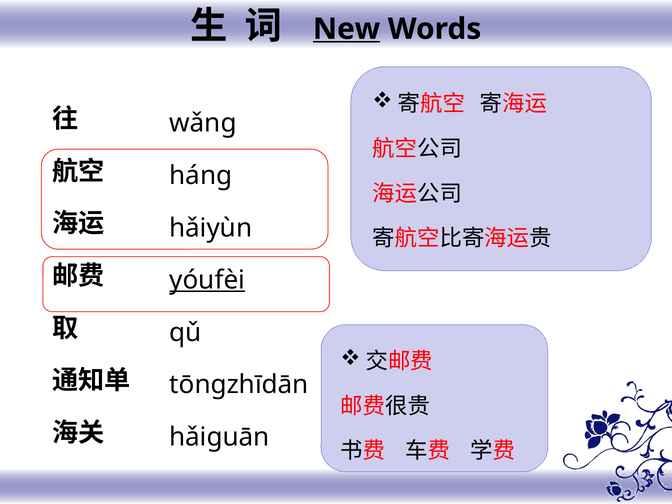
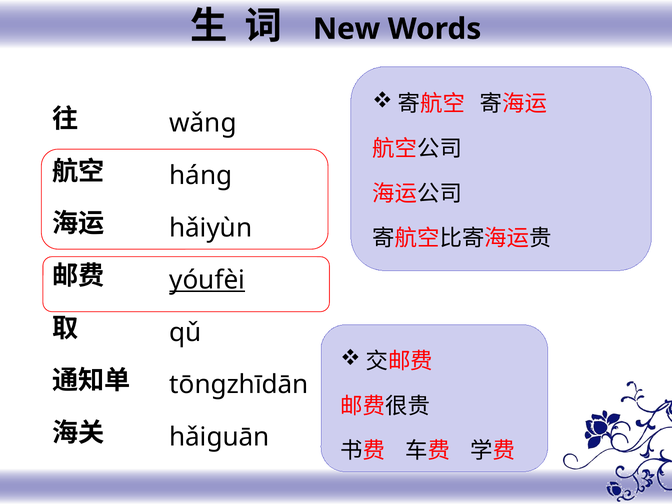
New underline: present -> none (347, 29)
